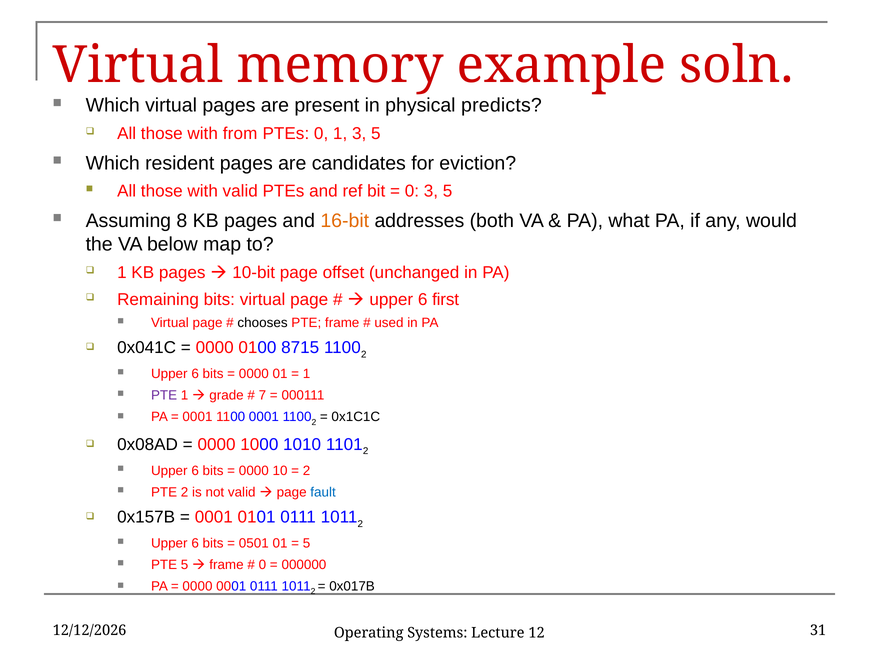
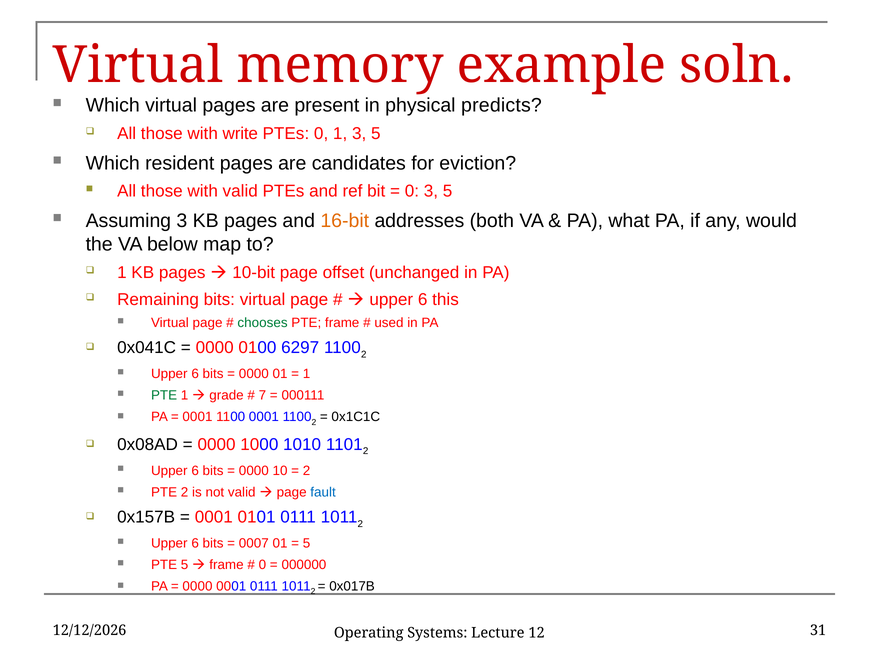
from: from -> write (240, 134)
Assuming 8: 8 -> 3 (182, 221)
first: first -> this (445, 299)
chooses colour: black -> green (263, 322)
8715: 8715 -> 6297 (300, 347)
PTE colour: purple -> green (164, 395)
0501: 0501 -> 0007 (254, 543)
